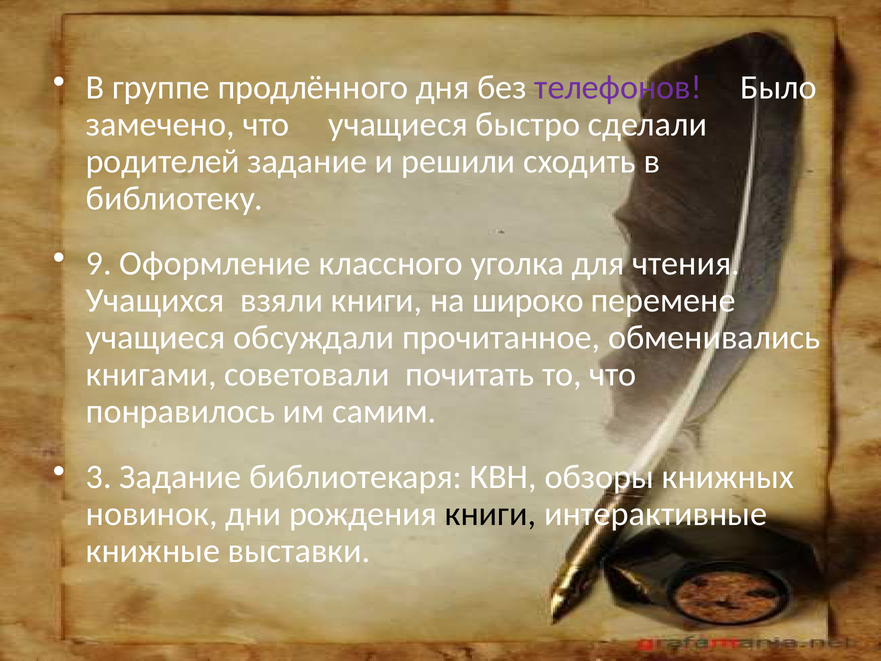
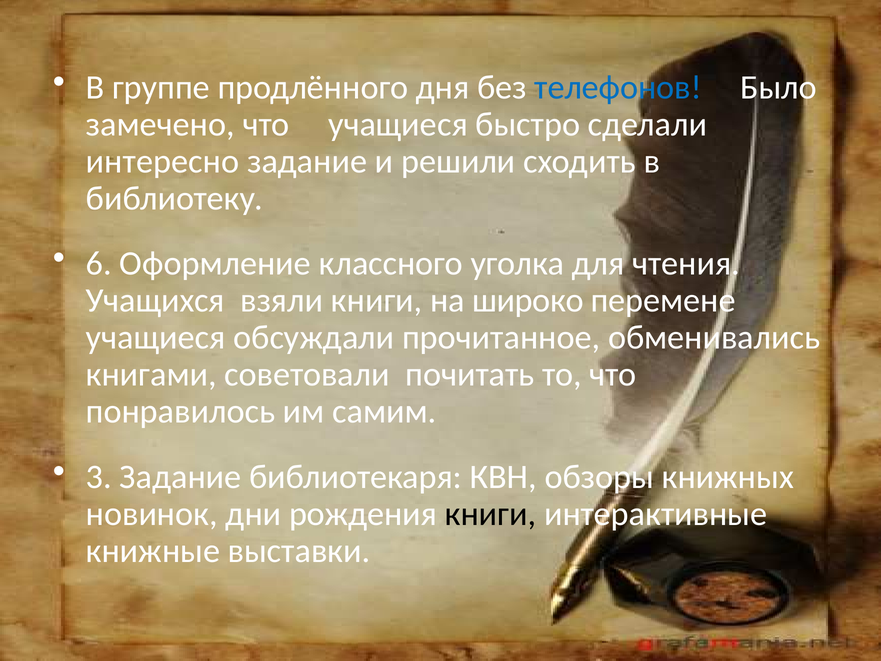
телефонов colour: purple -> blue (618, 87)
родителей: родителей -> интересно (163, 161)
9: 9 -> 6 (99, 263)
